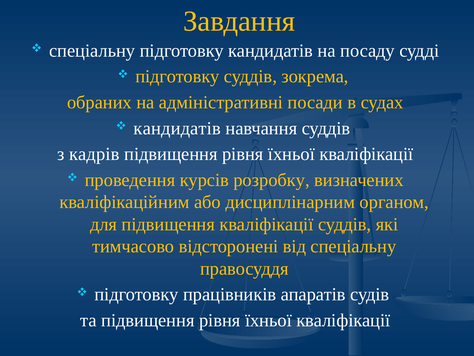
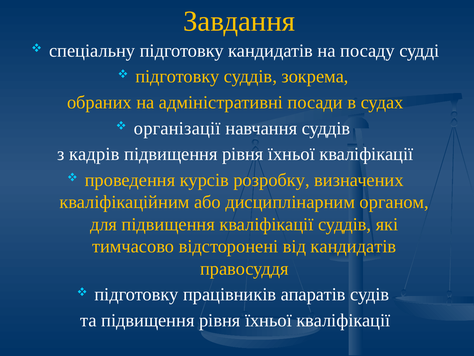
кандидатів: кандидатів -> організації (177, 128)
від спеціальну: спеціальну -> кандидатів (353, 246)
